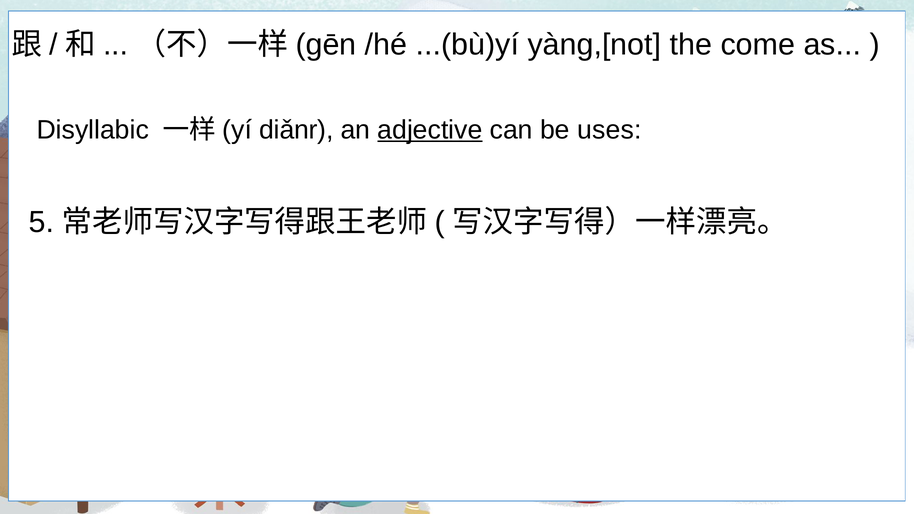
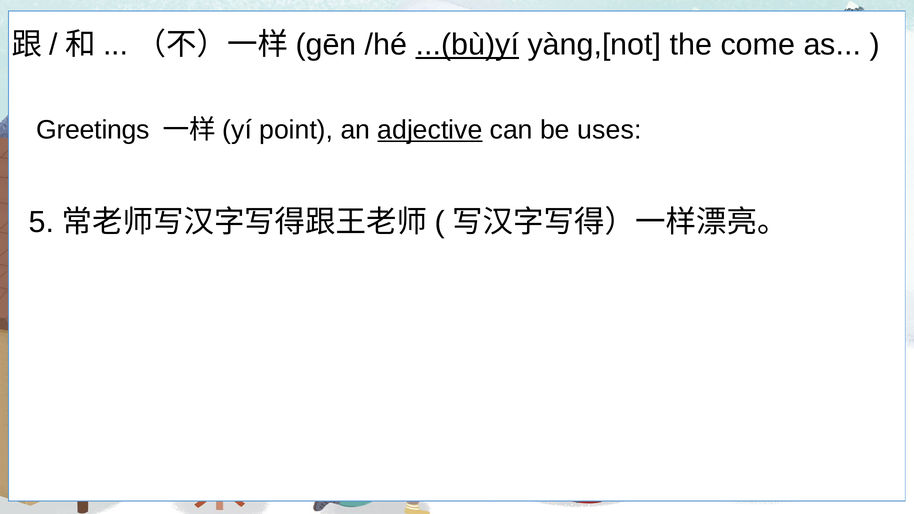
...(bù)yí underline: none -> present (467, 45)
Disyllabic: Disyllabic -> Greetings (93, 130)
diǎnr: diǎnr -> point (296, 130)
